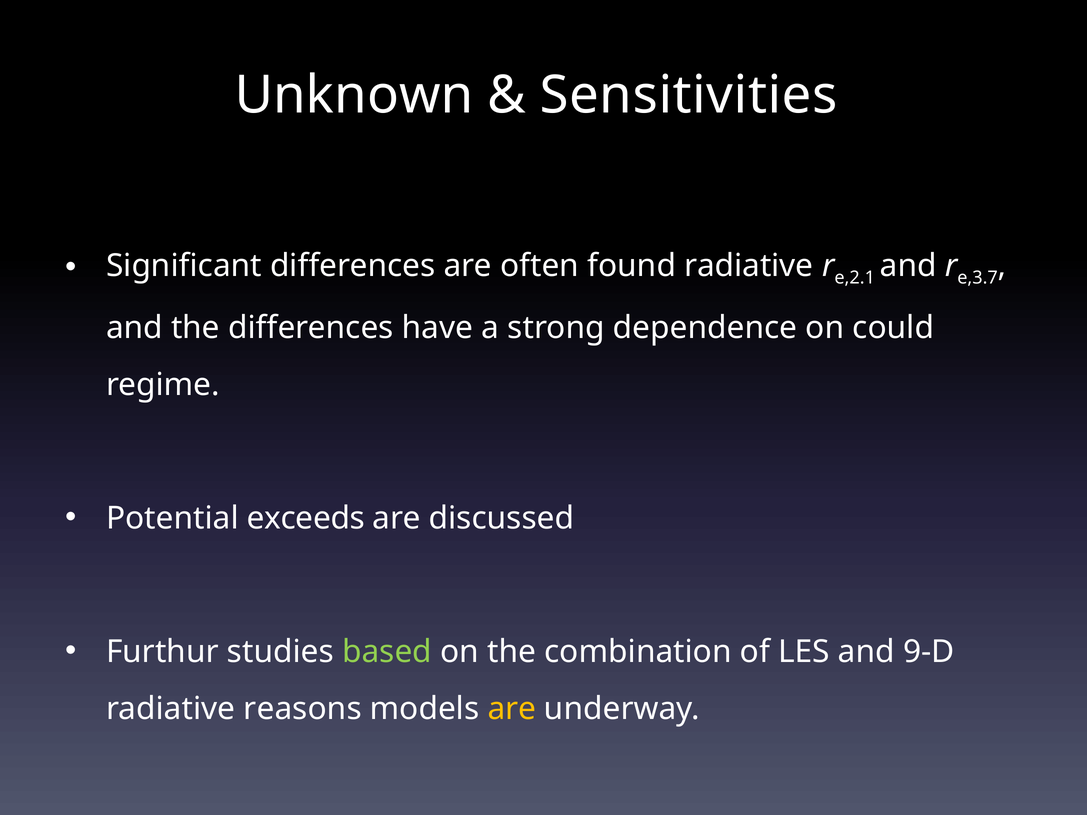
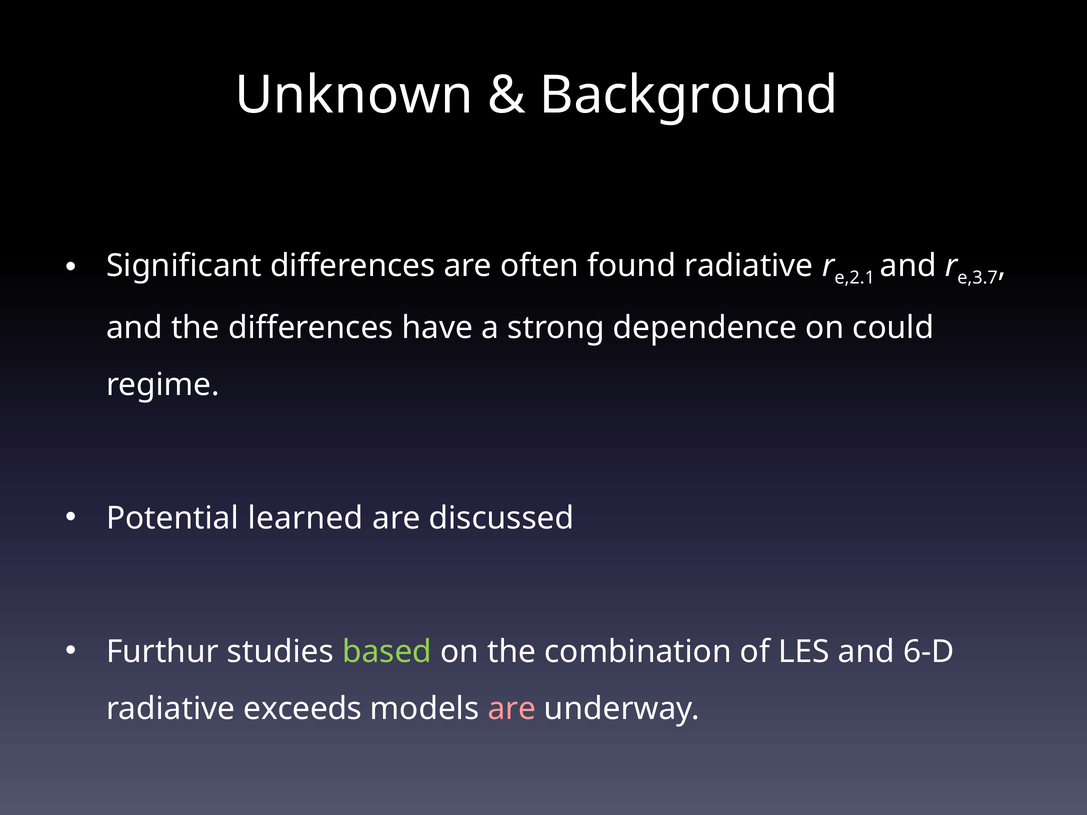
Sensitivities: Sensitivities -> Background (689, 95)
exceeds: exceeds -> learned (305, 518)
9-D: 9-D -> 6-D (929, 652)
reasons: reasons -> exceeds (303, 709)
are colour: yellow -> pink (512, 709)
